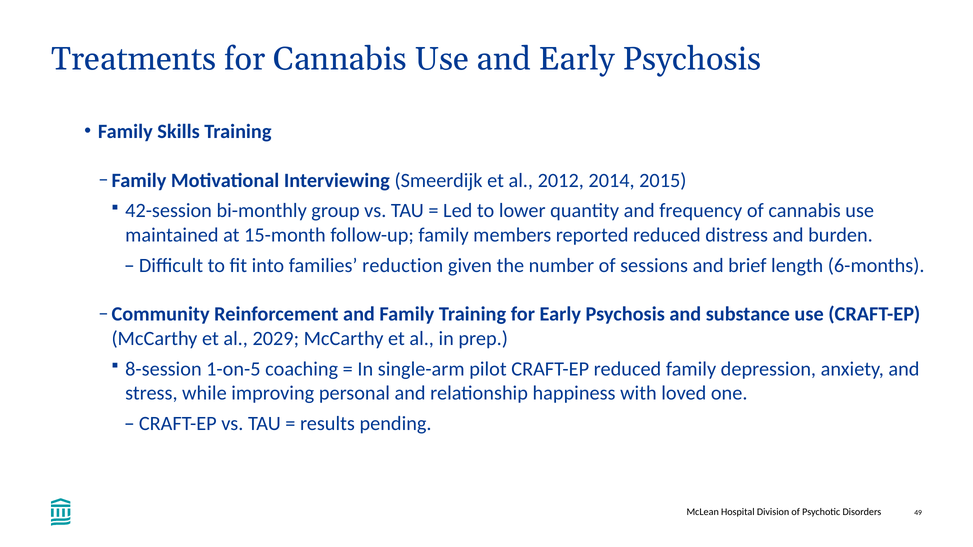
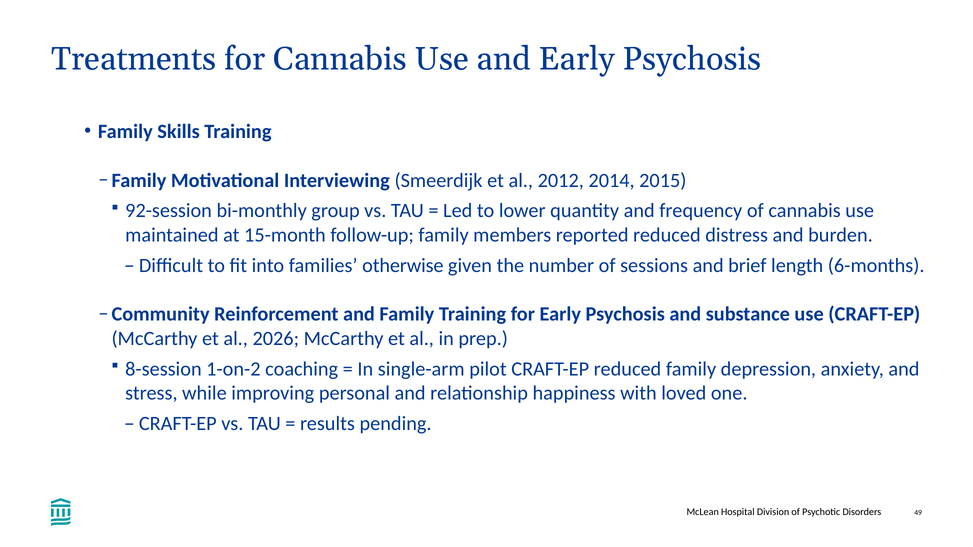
42-session: 42-session -> 92-session (169, 211)
reduction: reduction -> otherwise (403, 266)
2029: 2029 -> 2026 (276, 339)
1-on-5: 1-on-5 -> 1-on-2 (233, 369)
